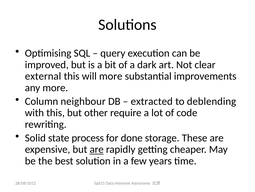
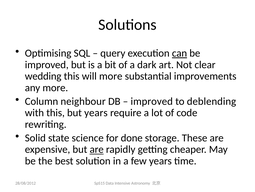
can underline: none -> present (179, 53)
external: external -> wedding (43, 76)
extracted: extracted -> improved (152, 101)
but other: other -> years (96, 112)
process: process -> science (88, 137)
